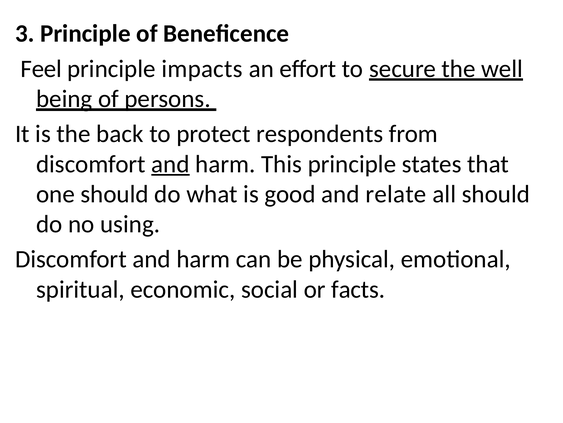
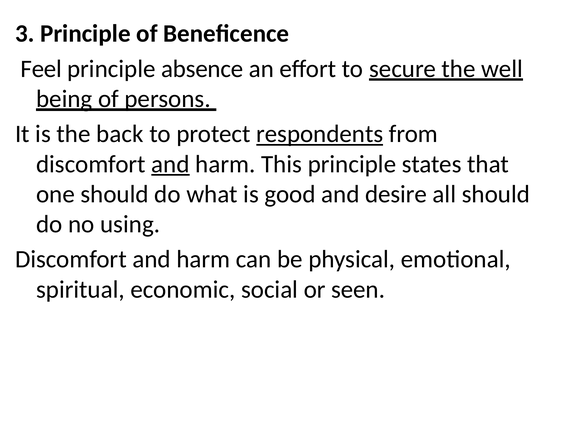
impacts: impacts -> absence (202, 69)
respondents underline: none -> present (320, 134)
relate: relate -> desire (396, 194)
facts: facts -> seen (358, 289)
